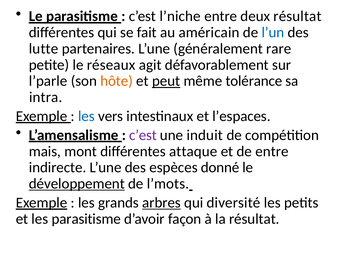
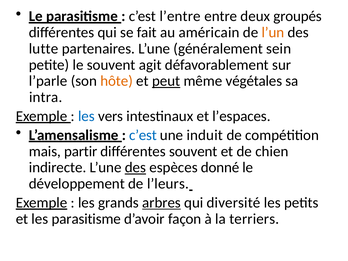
l’niche: l’niche -> l’entre (180, 16)
deux résultat: résultat -> groupés (298, 16)
l’un colour: blue -> orange (273, 32)
rare: rare -> sein (279, 49)
le réseaux: réseaux -> souvent (111, 65)
tolérance: tolérance -> végétales (254, 81)
c’est colour: purple -> blue (143, 135)
mont: mont -> partir (81, 151)
différentes attaque: attaque -> souvent (193, 151)
de entre: entre -> chien (272, 151)
des underline: none -> present (135, 168)
développement underline: present -> none (77, 184)
l’mots: l’mots -> l’leurs (168, 184)
la résultat: résultat -> terriers (254, 219)
